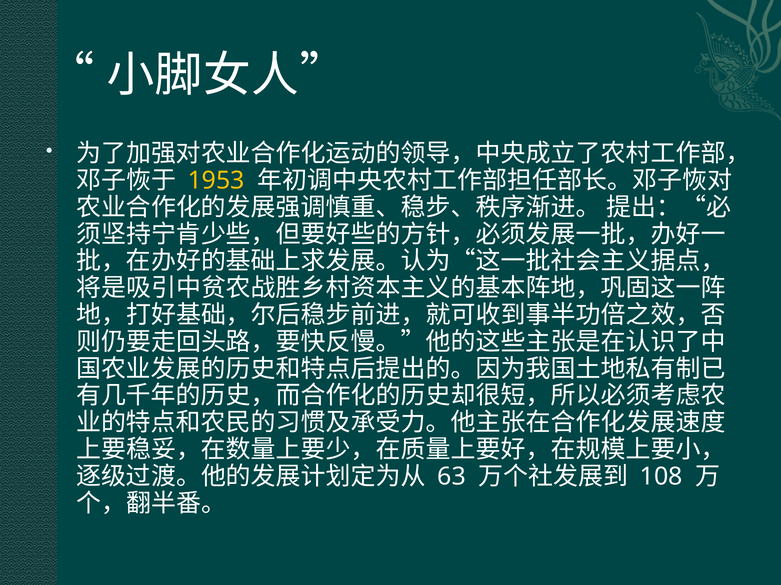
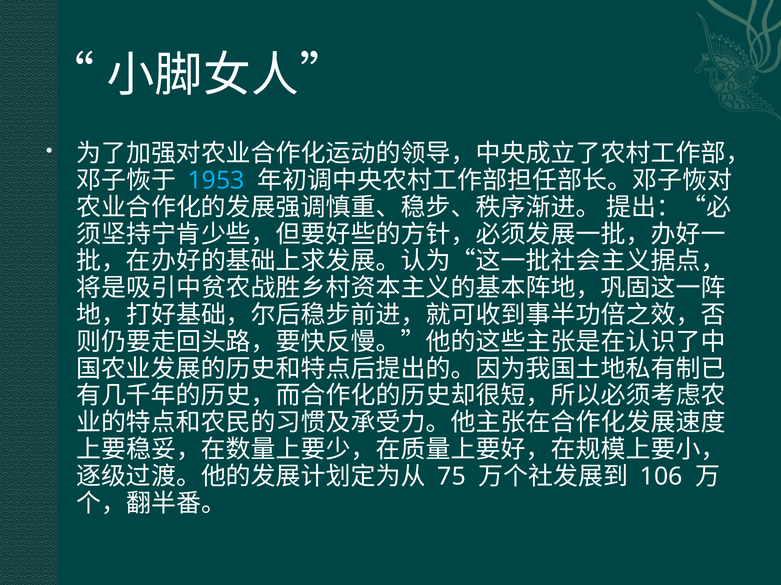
1953 colour: yellow -> light blue (216, 181)
63: 63 -> 75 (452, 477)
108: 108 -> 106 (661, 477)
